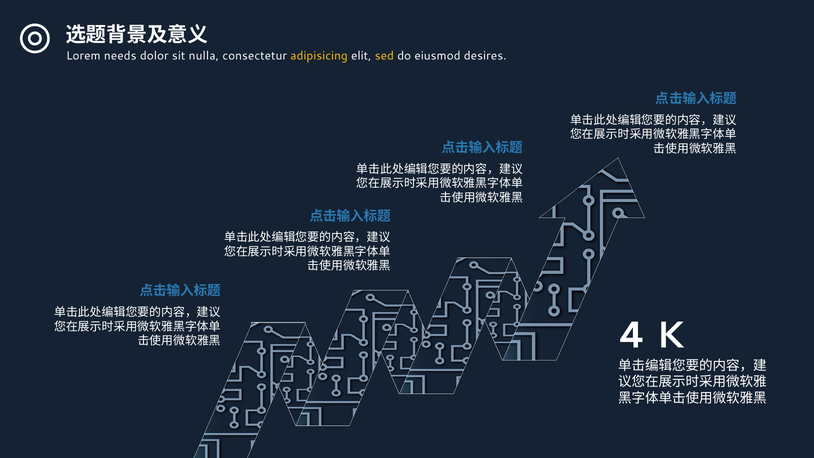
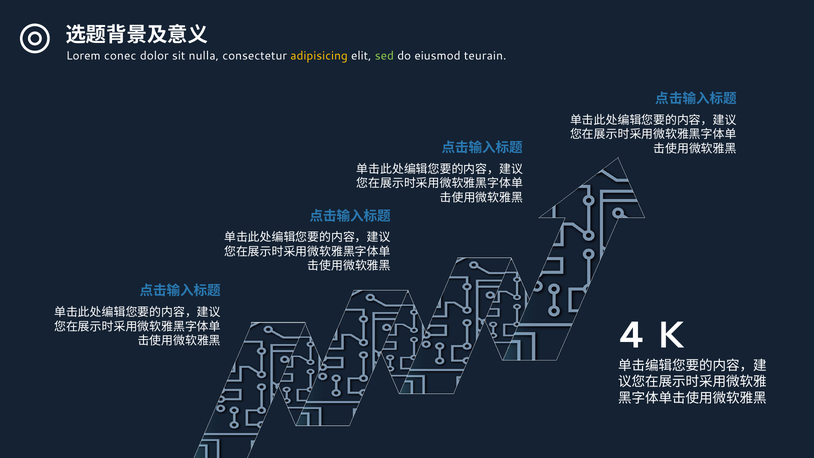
needs: needs -> conec (120, 56)
sed colour: yellow -> light green (384, 56)
desires: desires -> teurain (485, 56)
